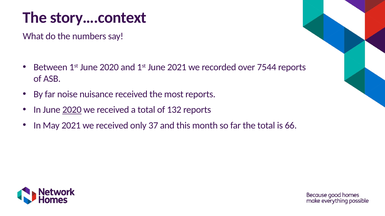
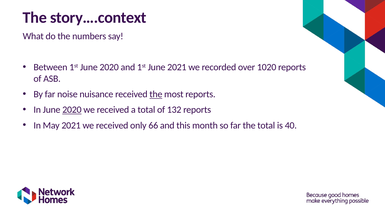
7544: 7544 -> 1020 (267, 67)
the underline: none -> present (156, 95)
37: 37 -> 66 (153, 126)
66: 66 -> 40 (291, 126)
